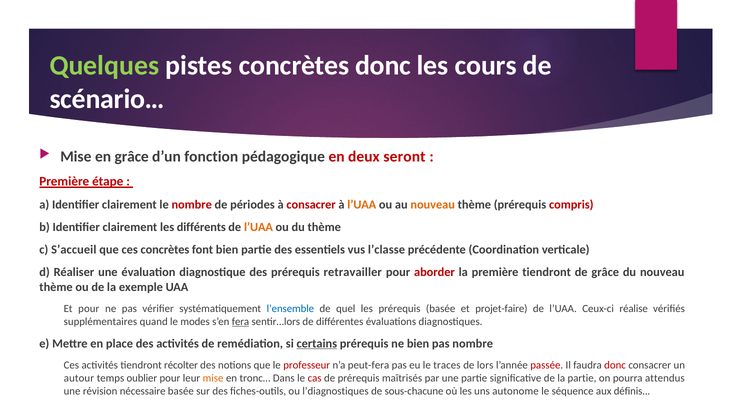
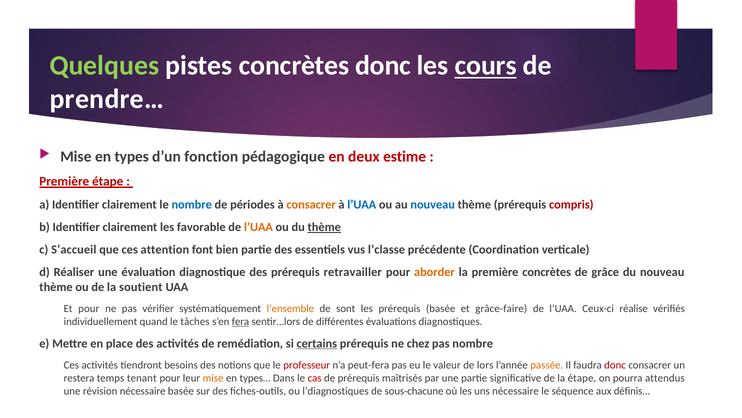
cours underline: none -> present (486, 66)
scénario…: scénario… -> prendre… (107, 99)
grâce: grâce -> types (132, 156)
seront: seront -> estime (405, 156)
nombre colour: red -> blue (192, 204)
consacrer colour: red -> orange (311, 204)
l’UAA colour: orange -> blue (362, 204)
nouveau colour: orange -> blue (433, 204)
différents: différents -> favorable (201, 227)
thème underline: none -> present (324, 227)
ces concrètes: concrètes -> attention (165, 249)
aborder colour: red -> orange (434, 272)
première tiendront: tiendront -> concrètes (547, 272)
exemple: exemple -> soutient (141, 287)
l’ensemble colour: blue -> orange (290, 308)
quel: quel -> sont (346, 308)
projet-faire: projet-faire -> grâce-faire (501, 308)
supplémentaires: supplémentaires -> individuellement (100, 321)
modes: modes -> tâches (195, 321)
ne bien: bien -> chez (418, 343)
récolter: récolter -> besoins (181, 365)
traces: traces -> valeur (447, 365)
passée colour: red -> orange (547, 365)
autour: autour -> restera (79, 378)
oublier: oublier -> tenant (142, 378)
tronc…: tronc… -> types… (255, 378)
la partie: partie -> étape (582, 378)
uns autonome: autonome -> nécessaire (516, 391)
